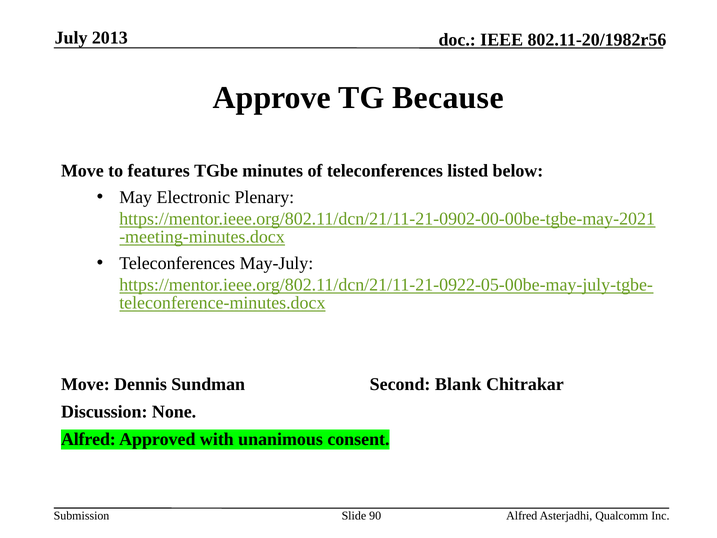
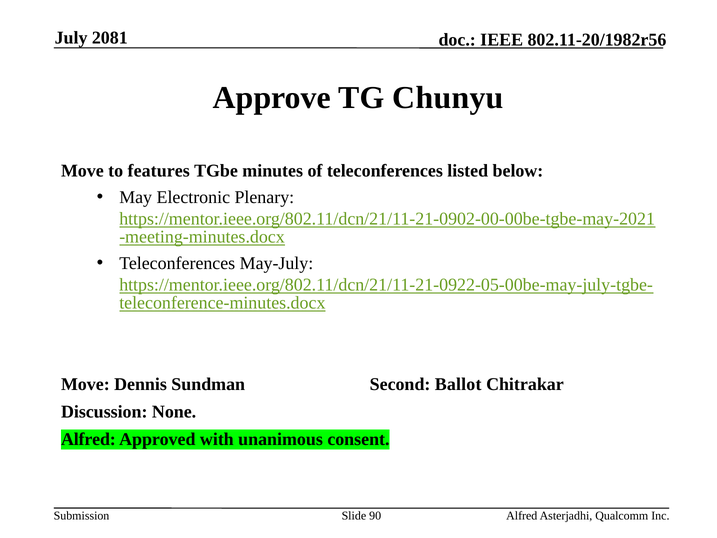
2013: 2013 -> 2081 (110, 38)
Because: Because -> Chunyu (448, 98)
Blank: Blank -> Ballot (458, 384)
